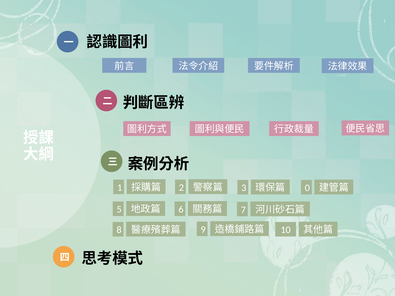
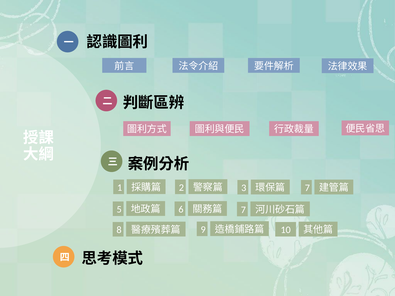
0: 0 -> 7 (307, 188)
